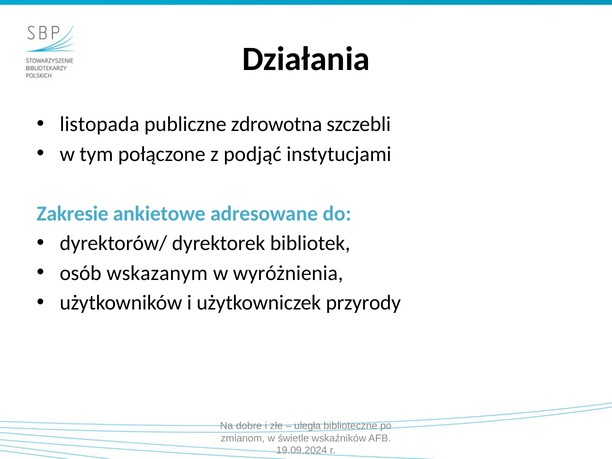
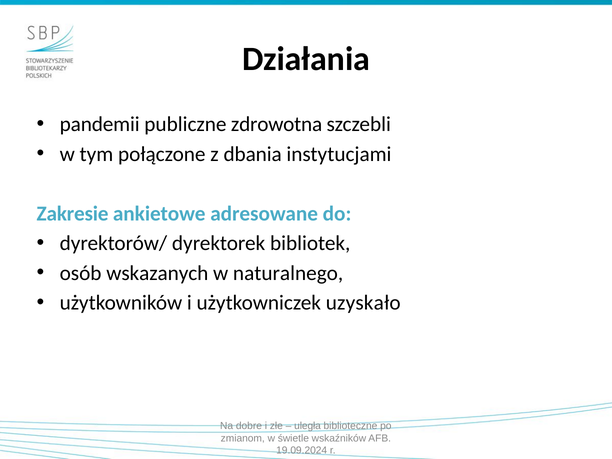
listopada: listopada -> pandemii (100, 124)
podjąć: podjąć -> dbania (253, 154)
wskazanym: wskazanym -> wskazanych (157, 273)
wyróżnienia: wyróżnienia -> naturalnego (288, 273)
przyrody: przyrody -> uzyskało (363, 303)
